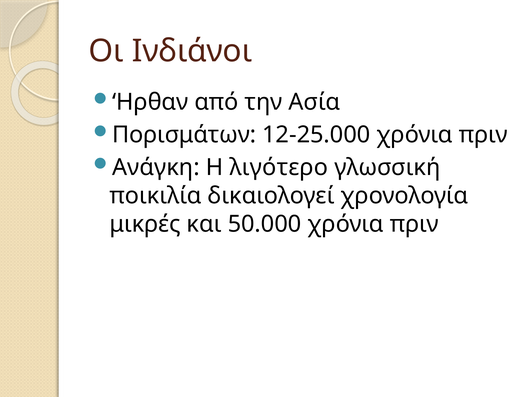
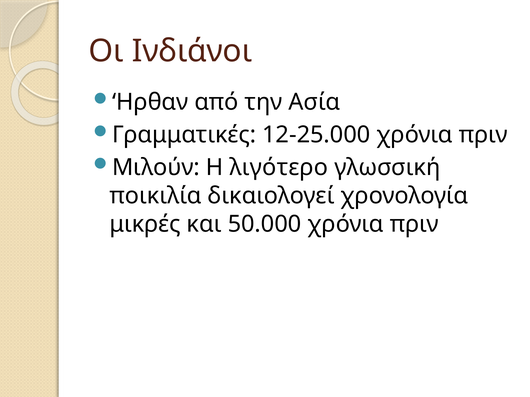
Πορισμάτων: Πορισμάτων -> Γραμματικές (184, 135)
Ανάγκη: Ανάγκη -> Μιλούν (156, 168)
